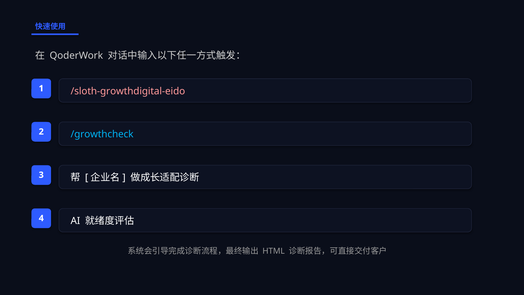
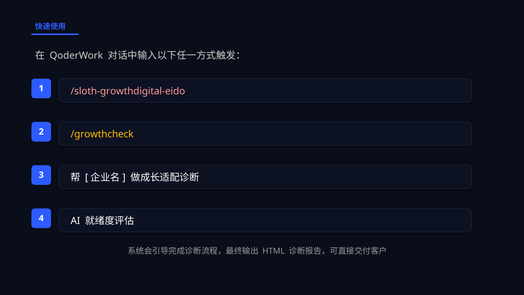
/growthcheck colour: light blue -> yellow (102, 134)
